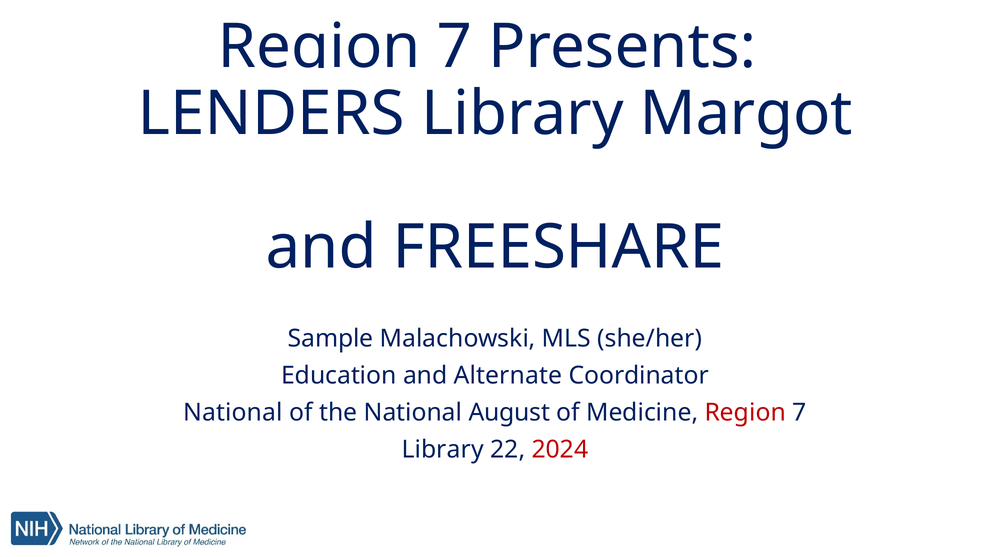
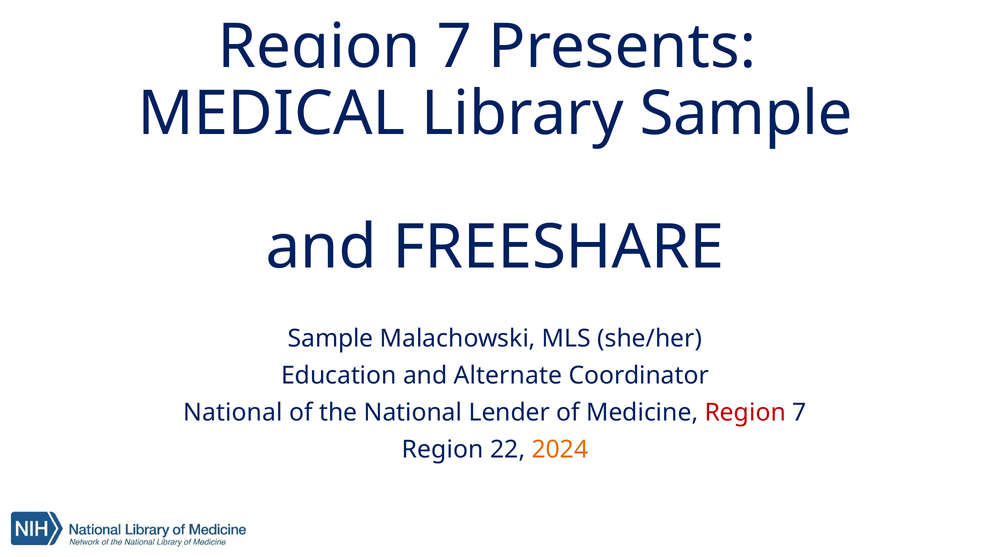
LENDERS: LENDERS -> MEDICAL (271, 114)
Library Margot: Margot -> Sample (746, 114)
August: August -> Lender (509, 412)
Library: Library -> Region (443, 449)
2024 colour: red -> orange (560, 449)
